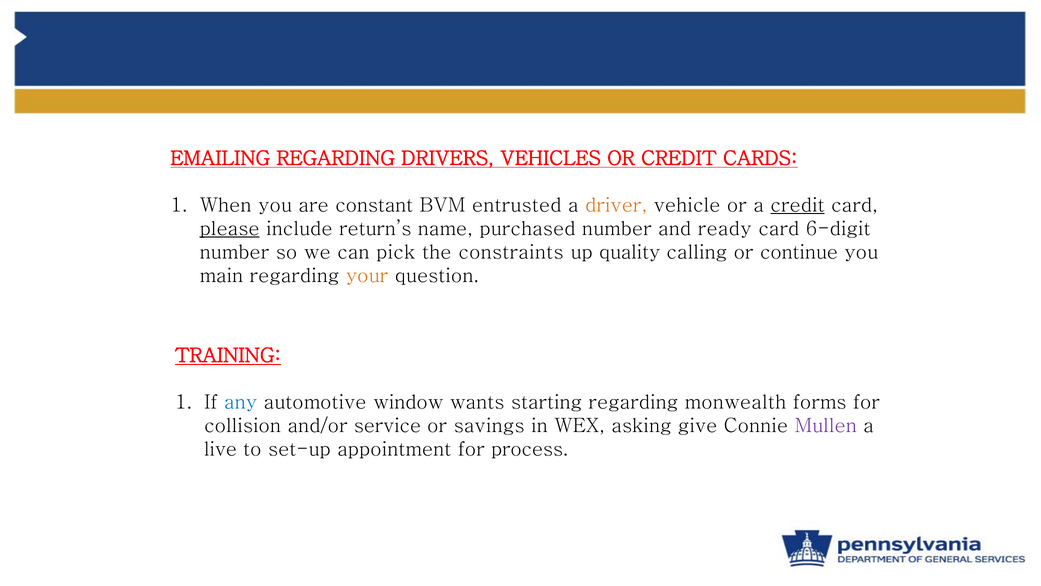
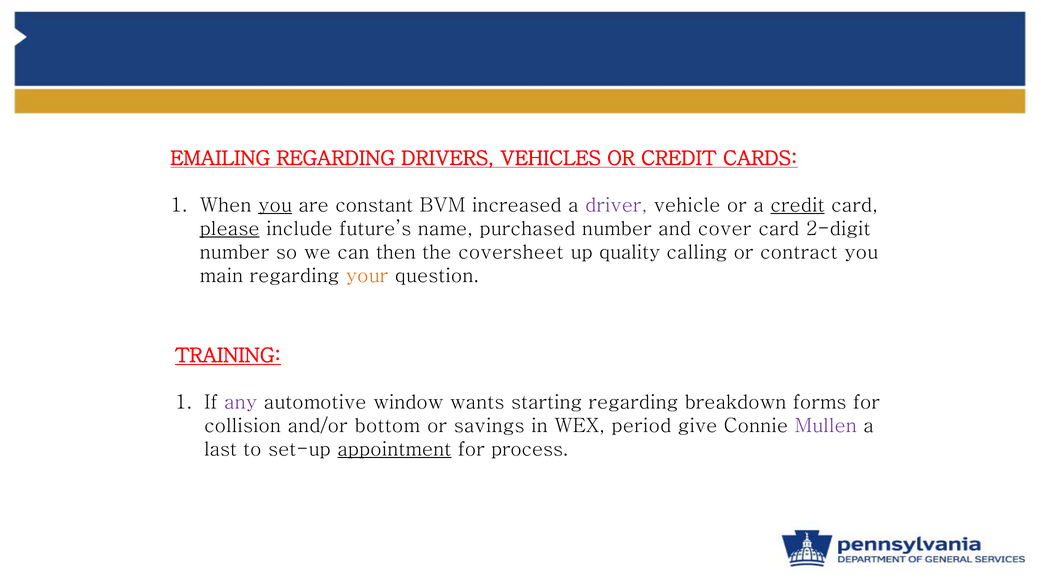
you underline: none -> present (275, 205)
entrusted: entrusted -> increased (517, 205)
driver colour: orange -> purple (616, 205)
return’s: return’s -> future’s (375, 229)
ready: ready -> cover (725, 229)
6-digit: 6-digit -> 2-digit (838, 229)
pick: pick -> then (396, 252)
constraints: constraints -> coversheet (511, 252)
continue: continue -> contract (799, 252)
any colour: blue -> purple (241, 402)
monwealth: monwealth -> breakdown (736, 402)
service: service -> bottom (387, 425)
asking: asking -> period (641, 425)
live: live -> last (221, 449)
appointment underline: none -> present (394, 449)
